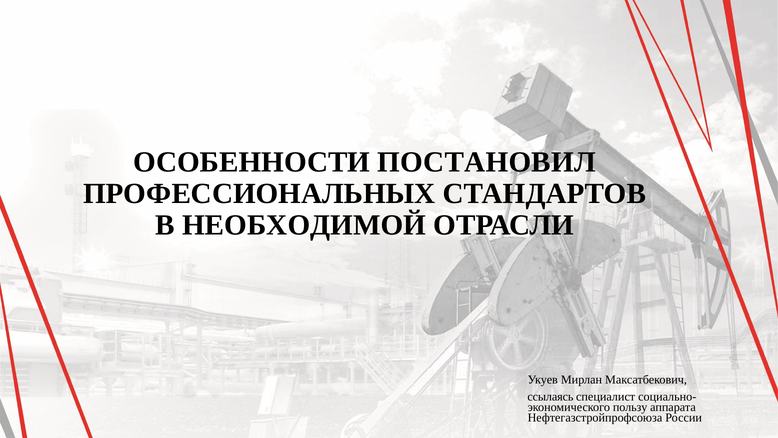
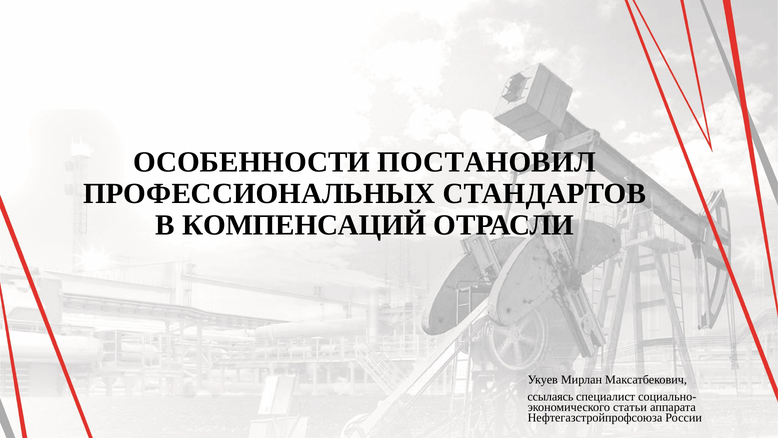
НЕОБХОДИМОЙ: НЕОБХОДИМОЙ -> КОМПЕНСАЦИЙ (304, 225)
пользу: пользу -> cтатьи (630, 407)
